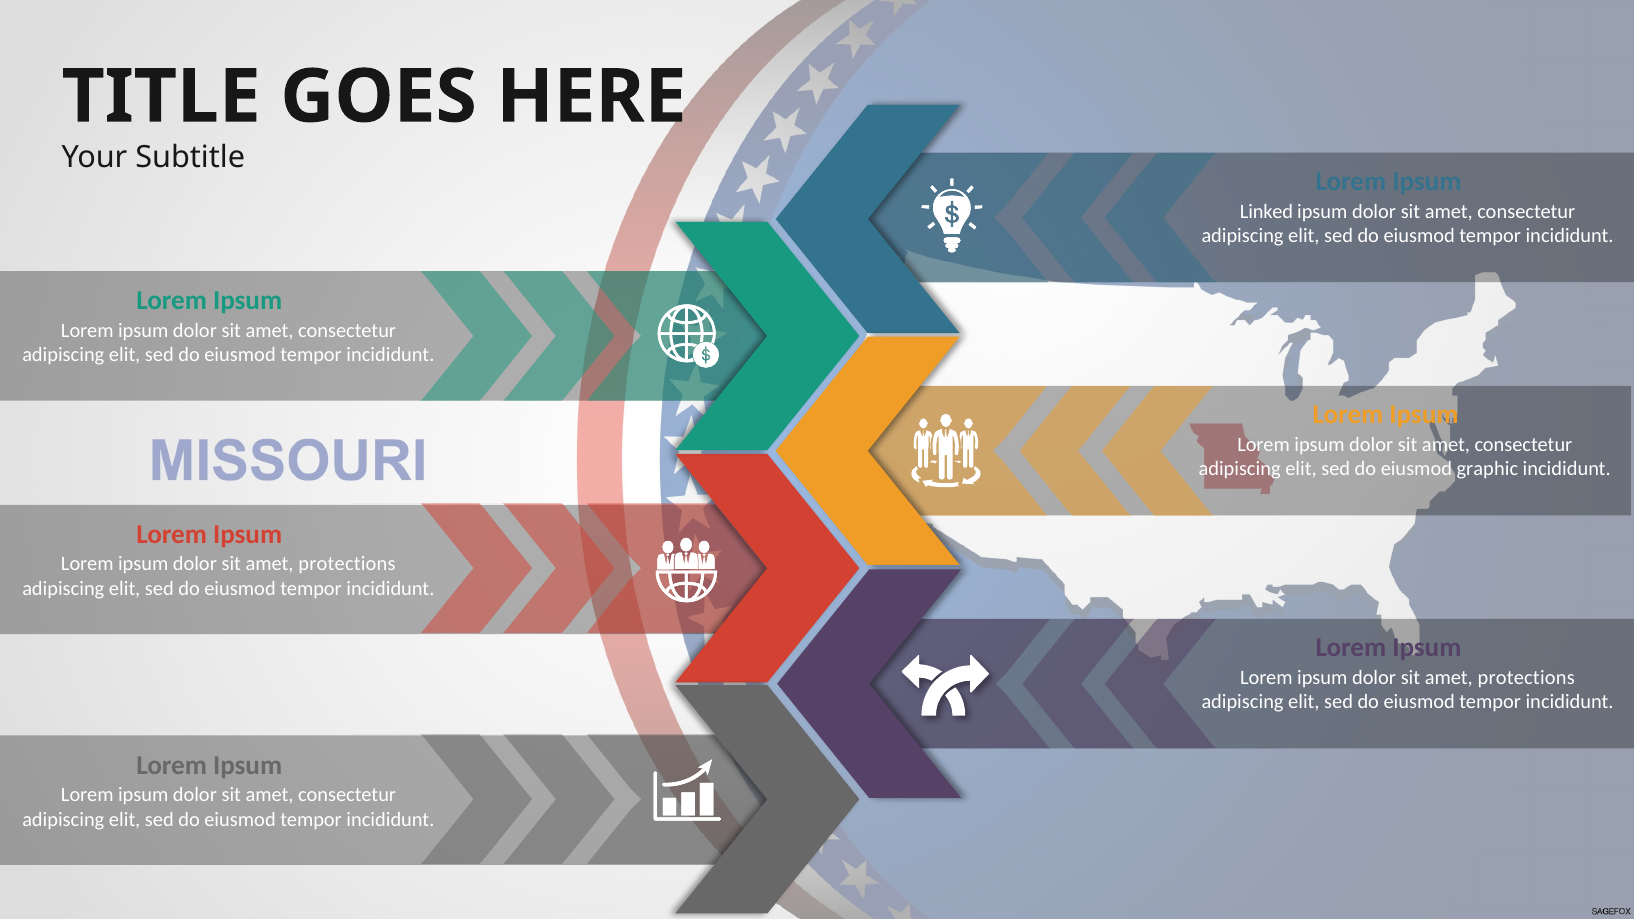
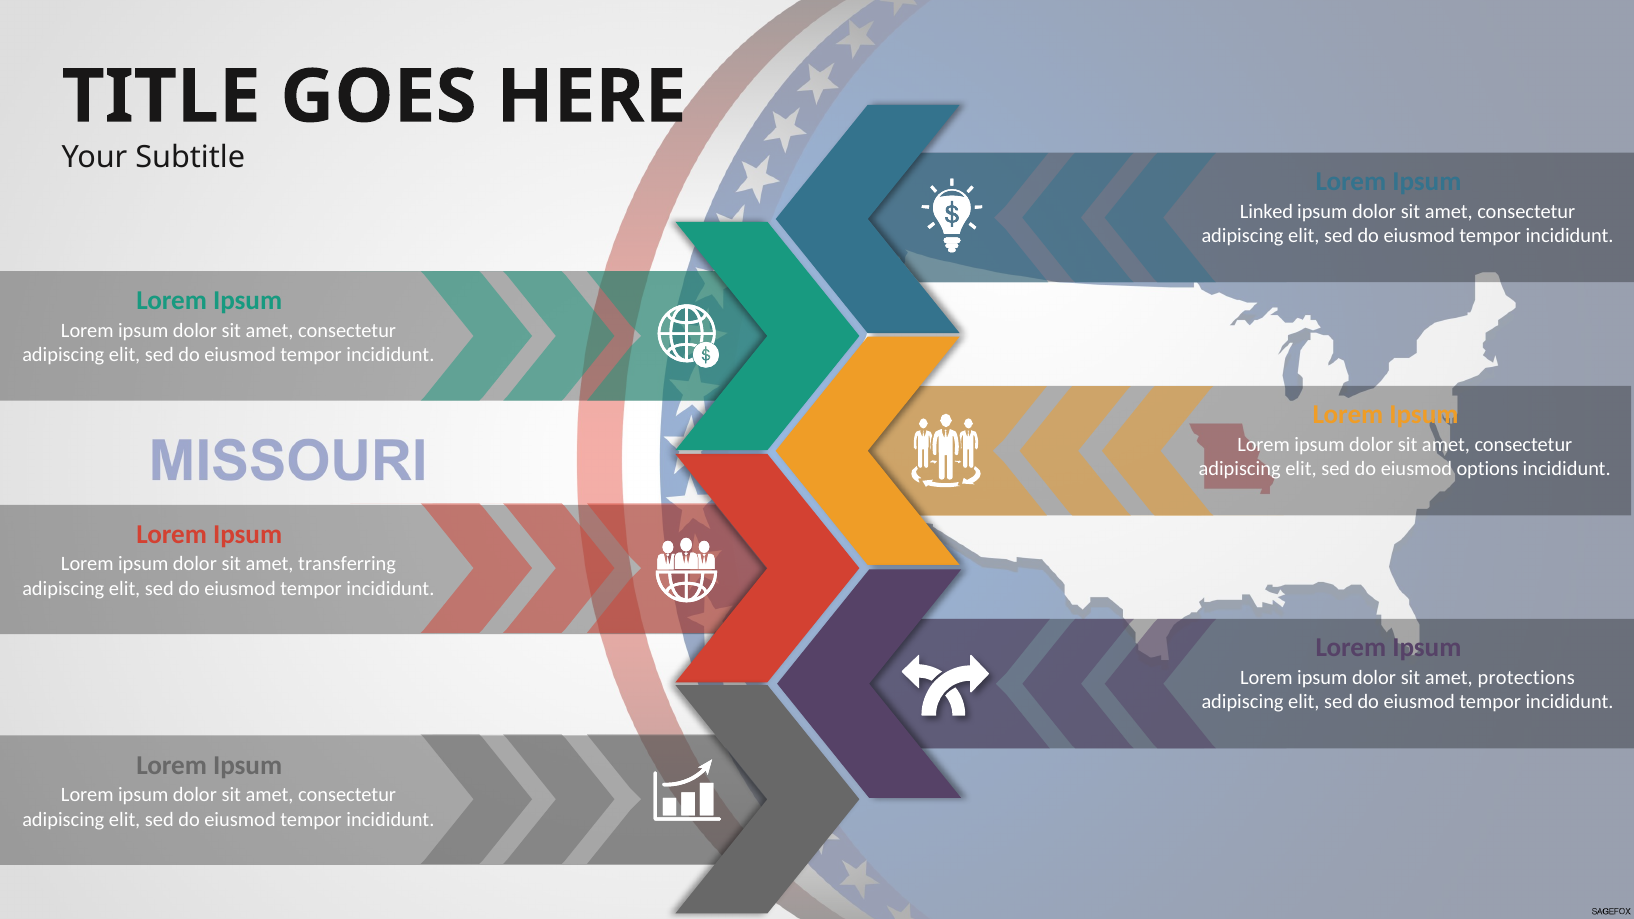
graphic: graphic -> options (1487, 469)
protections: protections -> transferring (347, 564)
